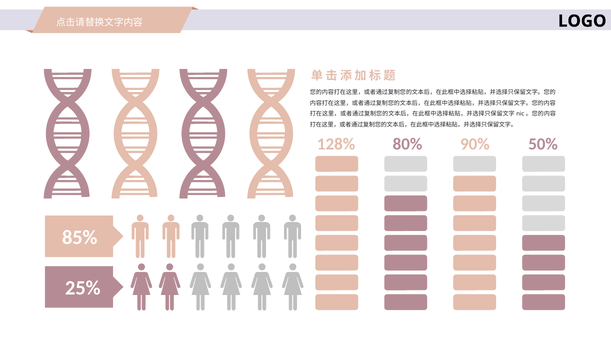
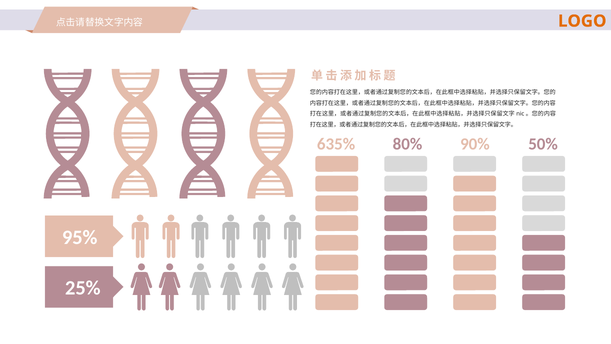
LOGO colour: black -> orange (582, 21)
128%: 128% -> 635% (336, 144)
85%: 85% -> 95% (80, 237)
